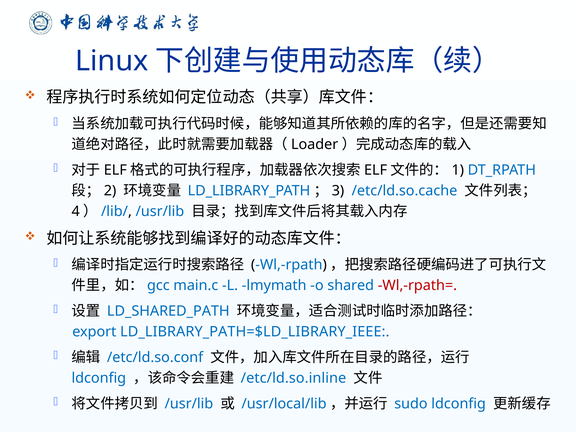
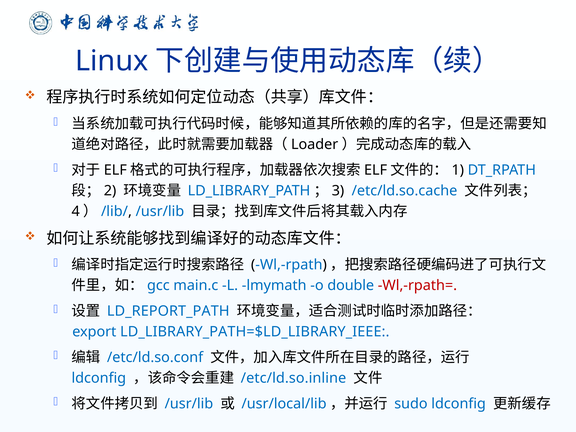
shared: shared -> double (351, 286)
LD_SHARED_PATH: LD_SHARED_PATH -> LD_REPORT_PATH (168, 311)
